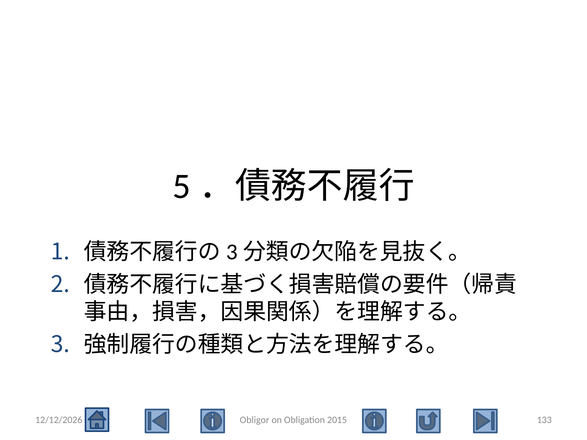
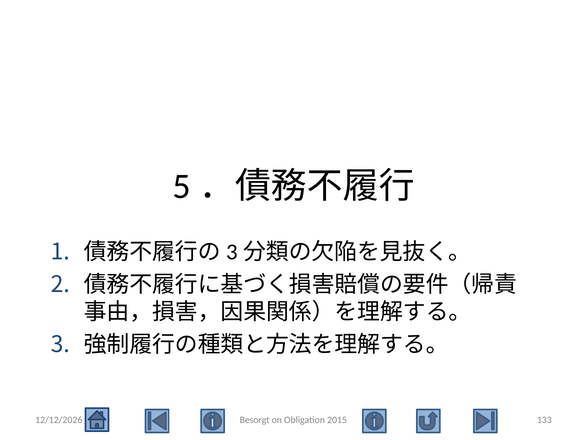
Obligor: Obligor -> Besorgt (255, 420)
